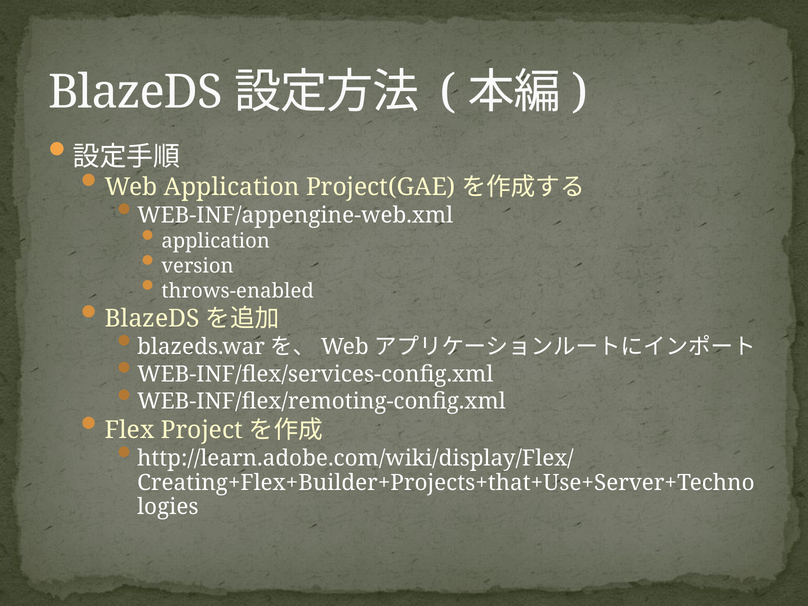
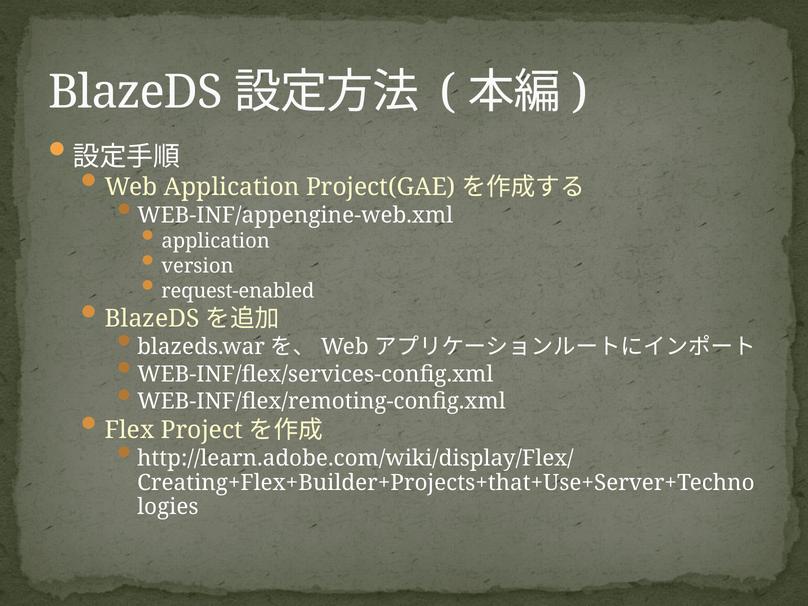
throws-enabled: throws-enabled -> request-enabled (238, 291)
